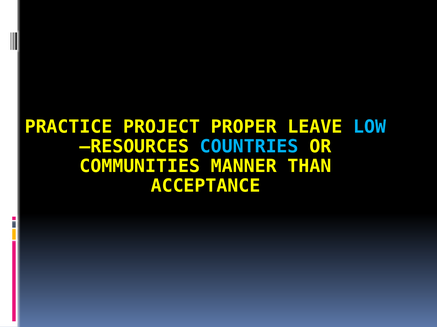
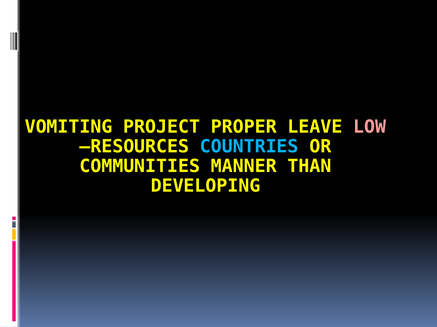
PRACTICE: PRACTICE -> VOMITING (69, 127)
LOW colour: light blue -> pink (370, 127)
ACCEPTANCE: ACCEPTANCE -> DEVELOPING (206, 186)
